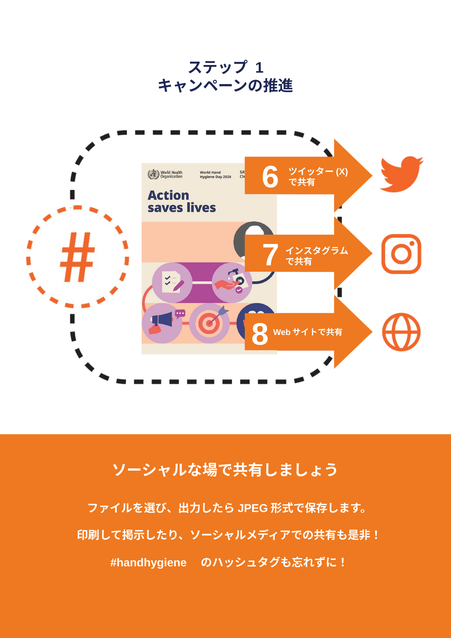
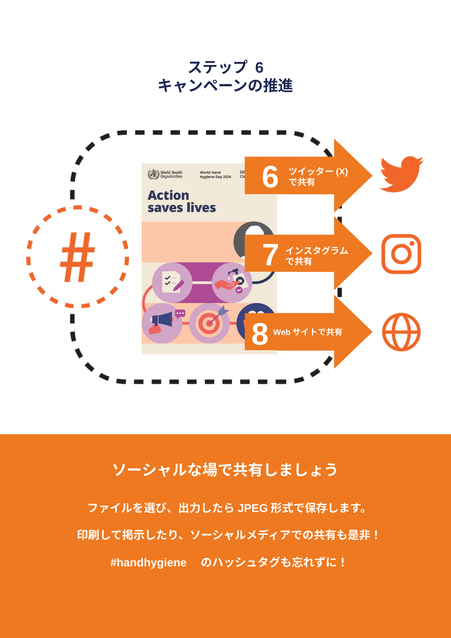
1: 1 -> 6 (259, 68)
